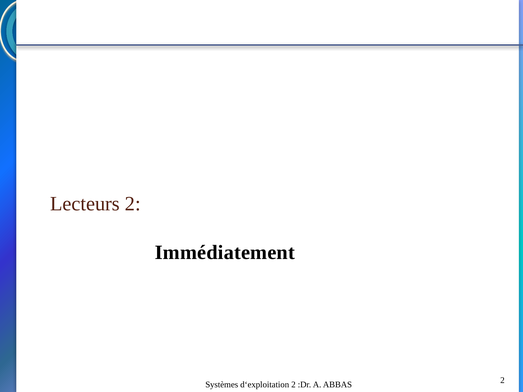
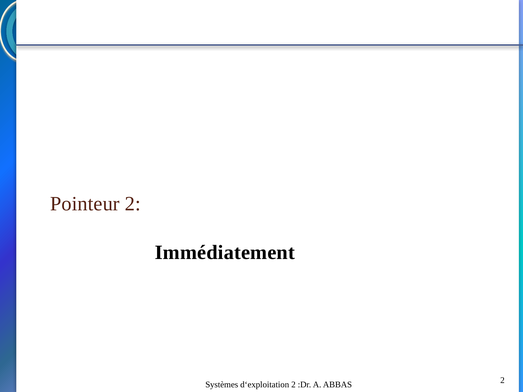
Lecteurs: Lecteurs -> Pointeur (85, 204)
